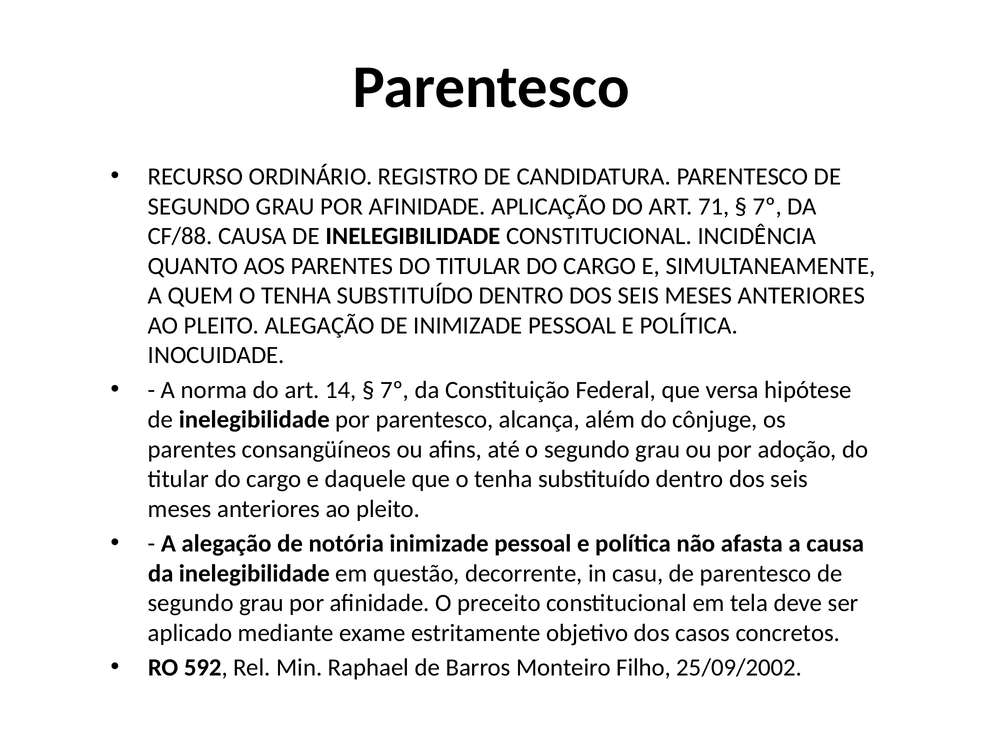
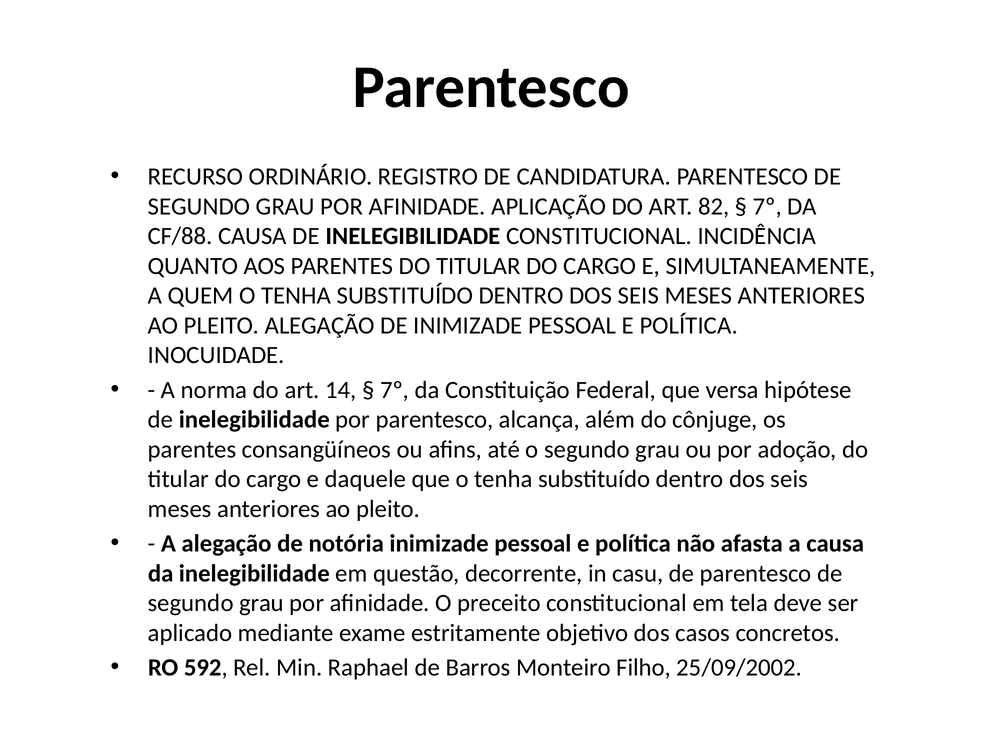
71: 71 -> 82 (714, 206)
